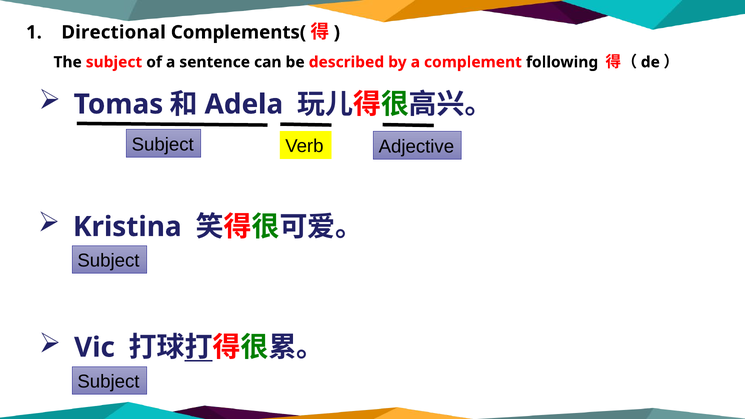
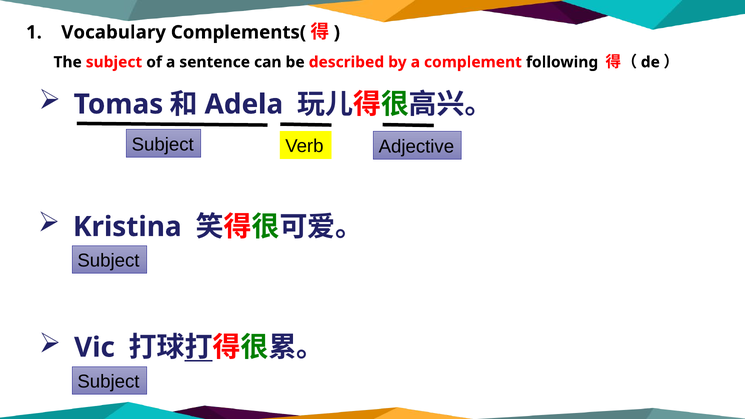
Directional: Directional -> Vocabulary (114, 32)
